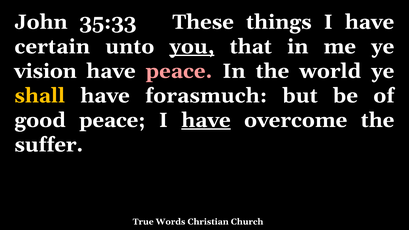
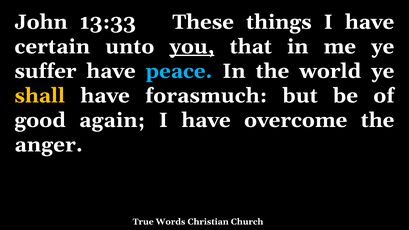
35:33: 35:33 -> 13:33 (108, 22)
vision: vision -> suffer (45, 71)
peace colour: pink -> light blue (179, 71)
good peace: peace -> again (112, 120)
have underline: present -> none (206, 120)
suffer: suffer -> anger (49, 145)
